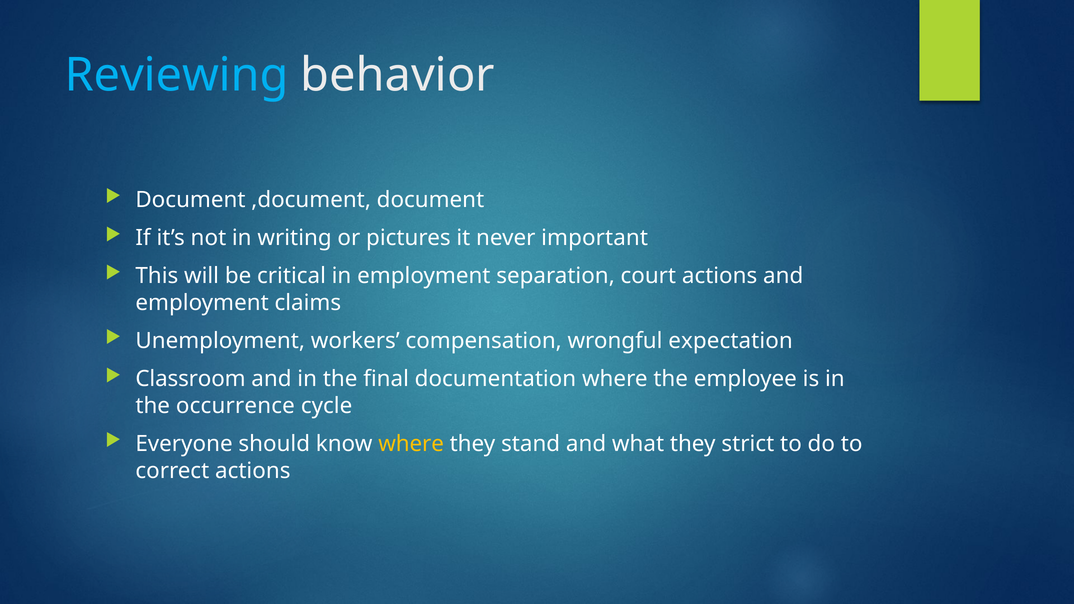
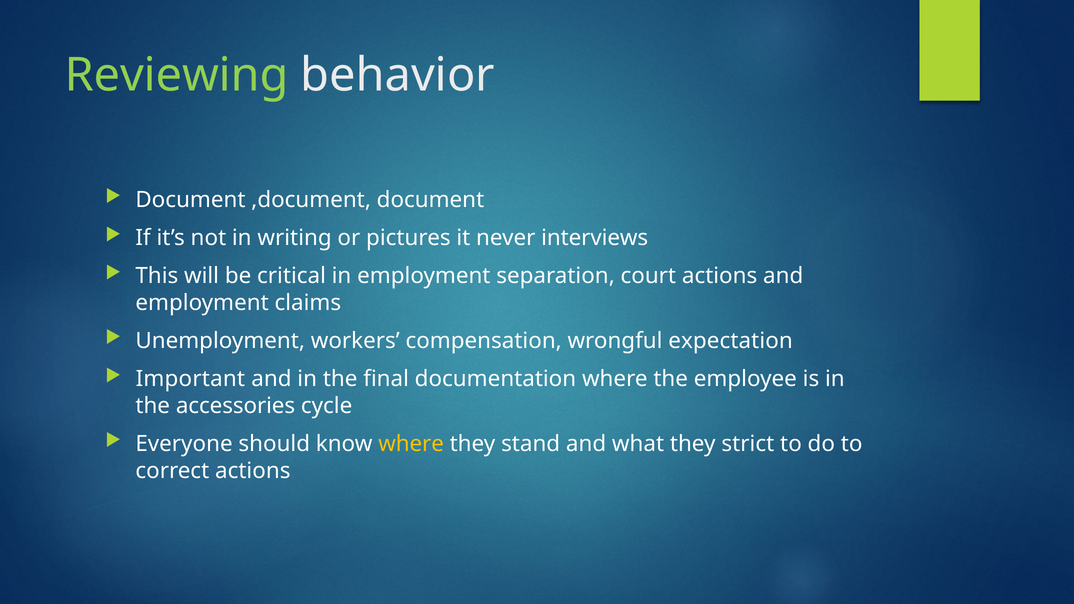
Reviewing colour: light blue -> light green (177, 75)
important: important -> interviews (595, 238)
Classroom: Classroom -> Important (190, 379)
occurrence: occurrence -> accessories (236, 406)
